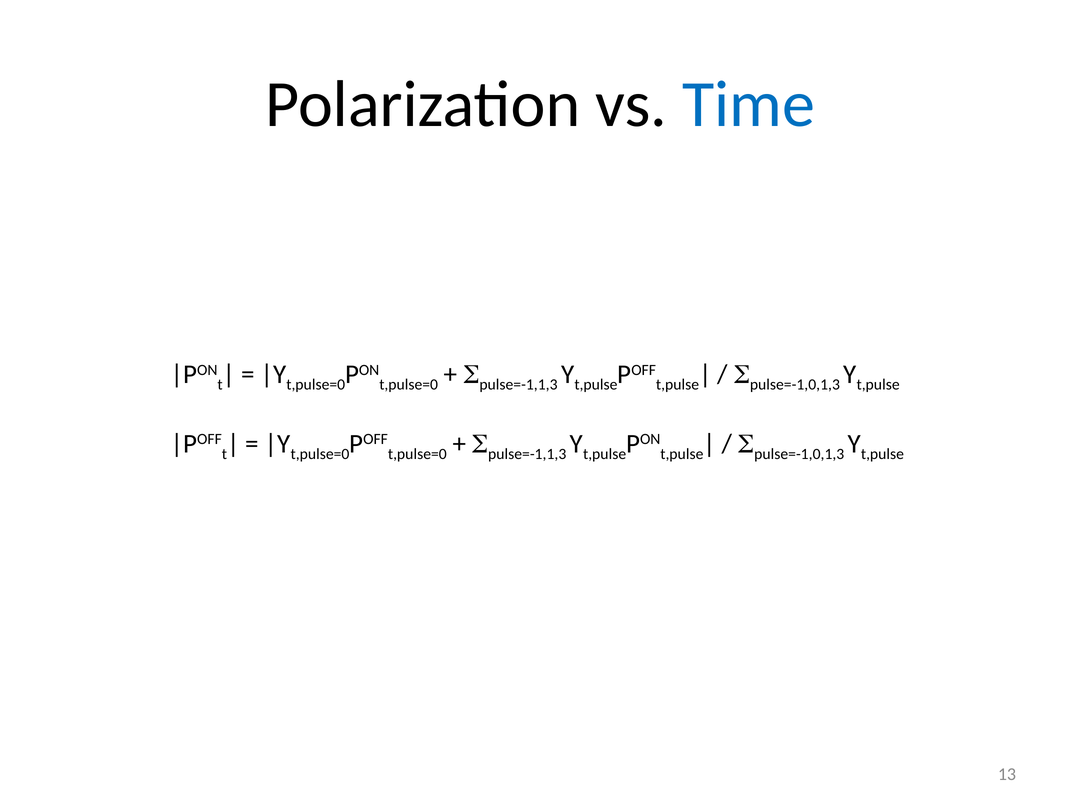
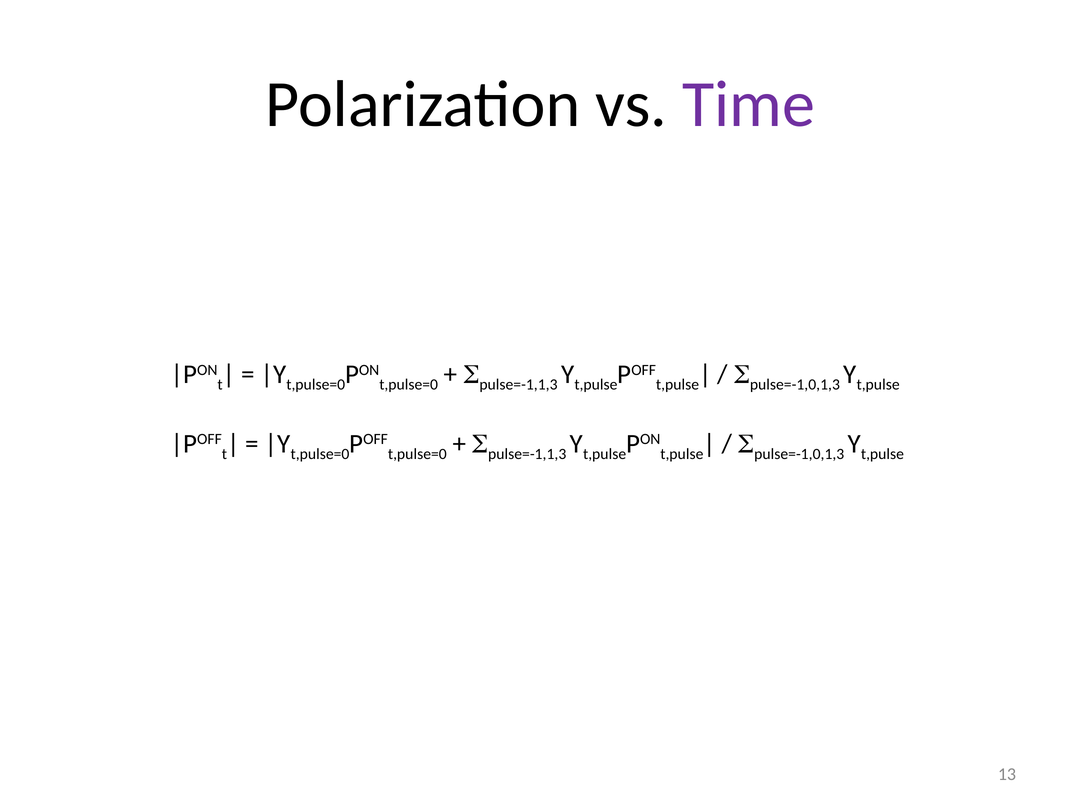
Time colour: blue -> purple (748, 105)
